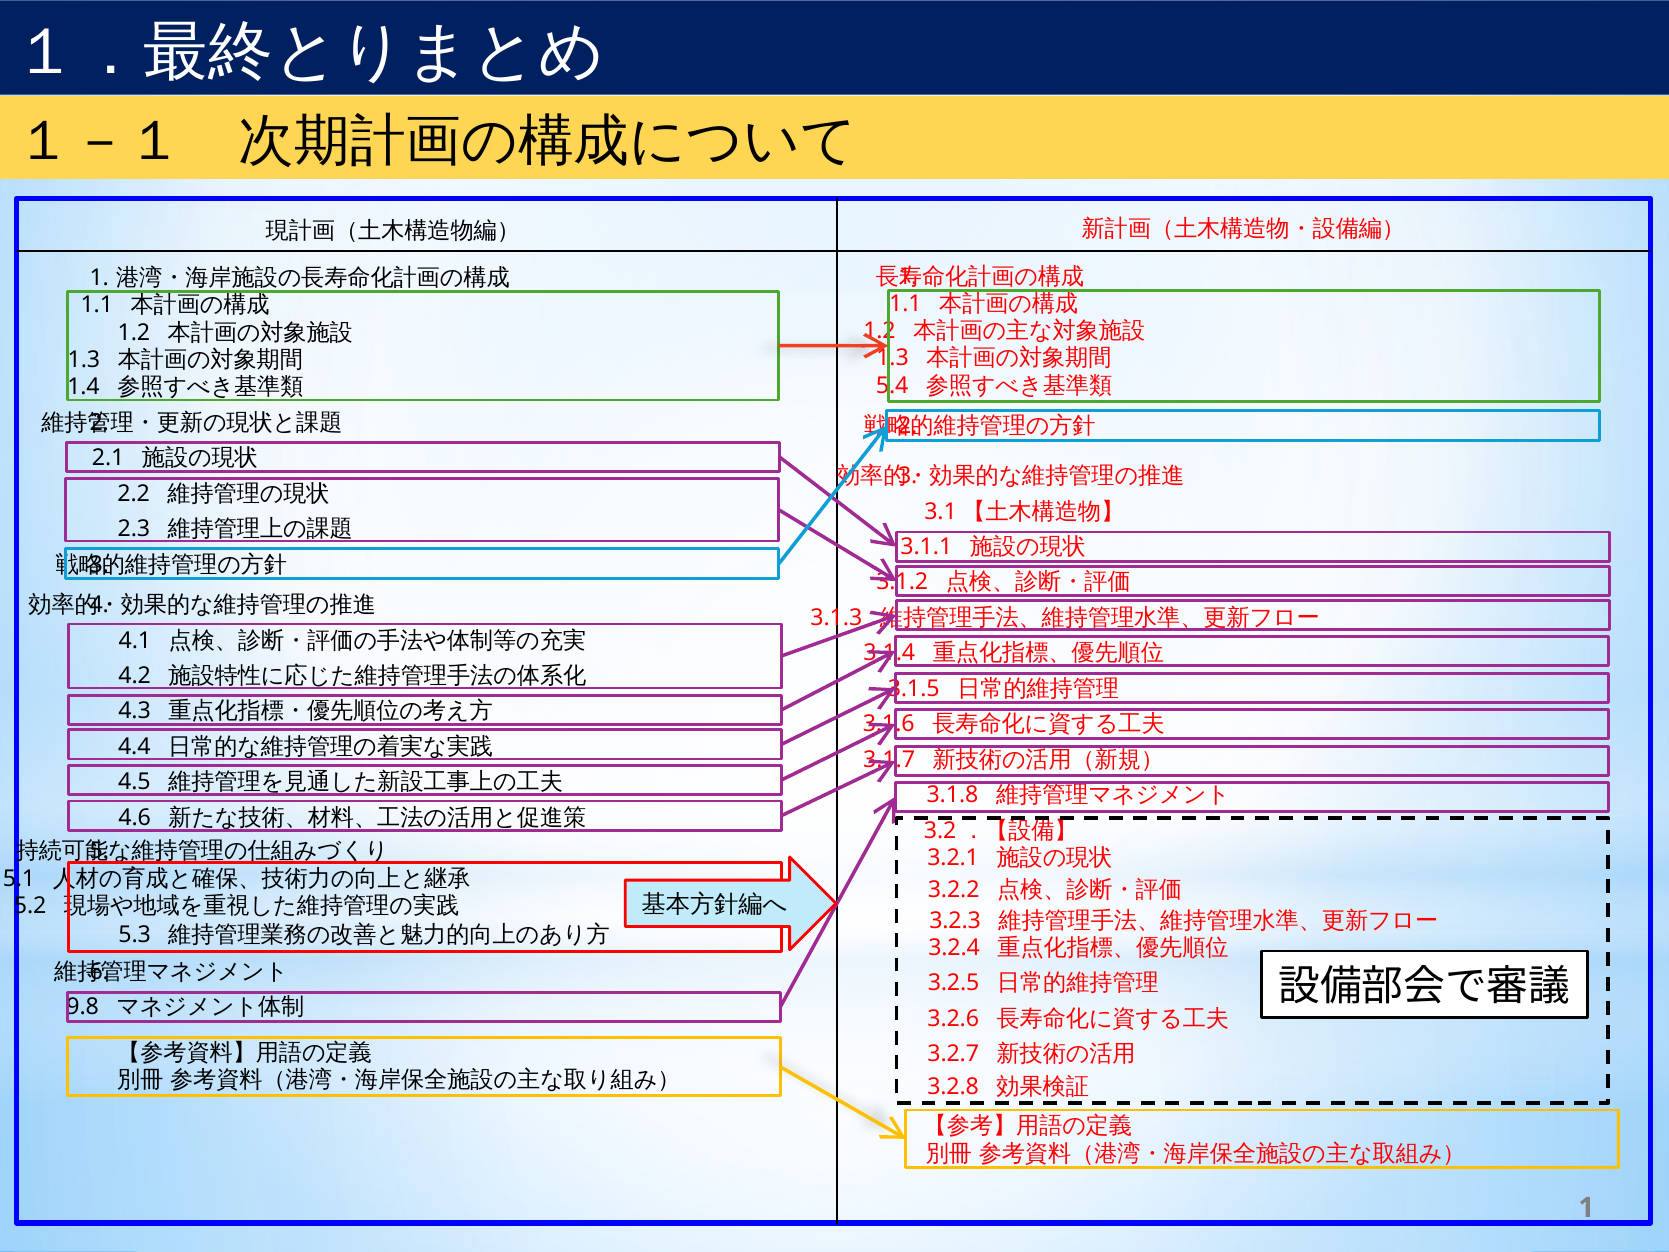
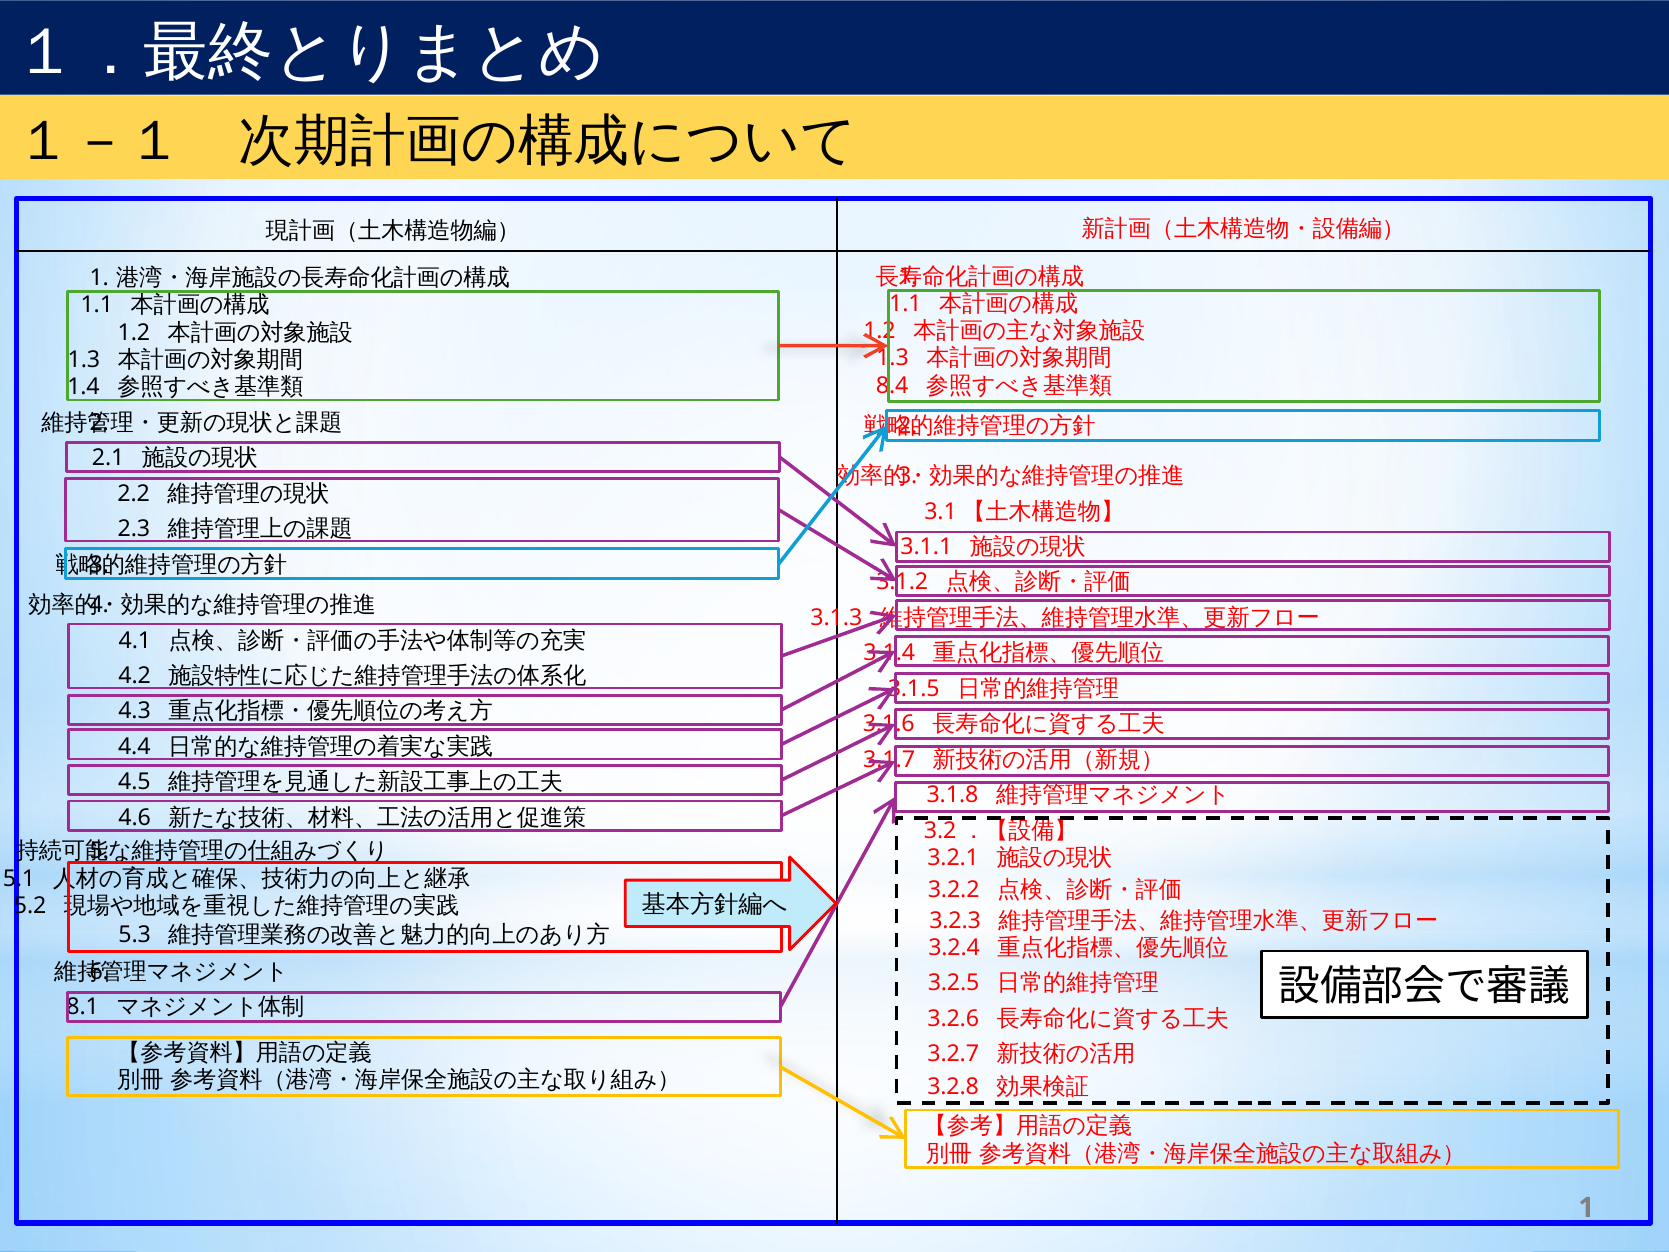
5.4: 5.4 -> 8.4 (892, 385)
9.8: 9.8 -> 8.1 (83, 1007)
